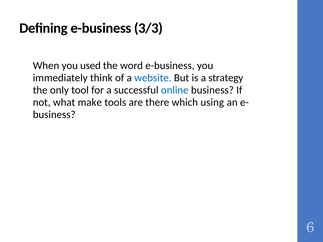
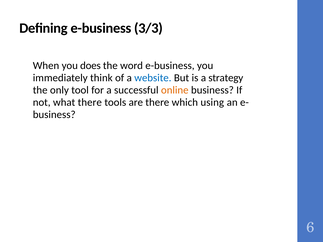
used: used -> does (90, 66)
online colour: blue -> orange (175, 90)
what make: make -> there (90, 102)
